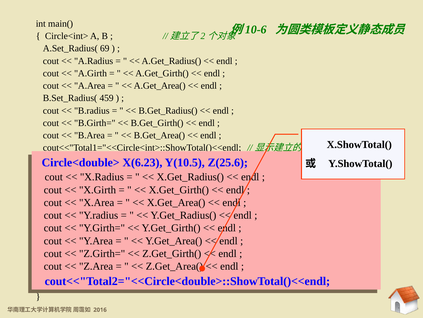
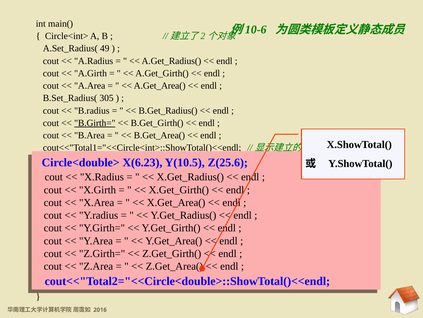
69: 69 -> 49 (105, 48)
459: 459 -> 305 (107, 98)
B.Girth= underline: none -> present (95, 123)
